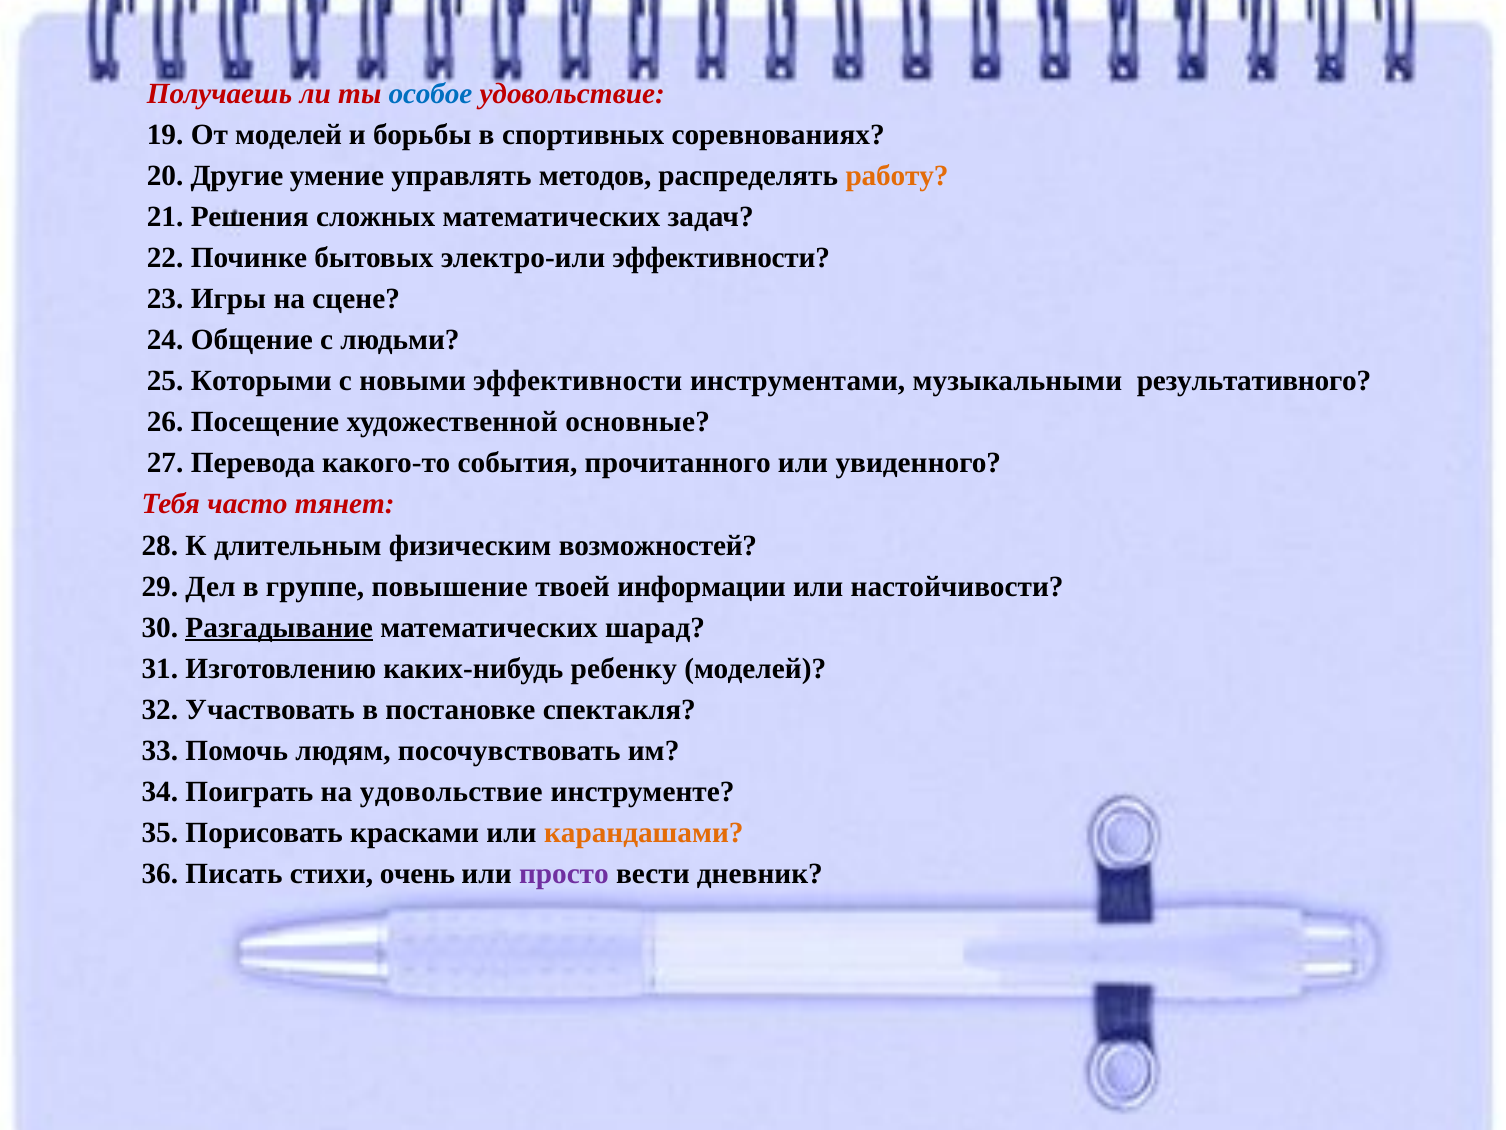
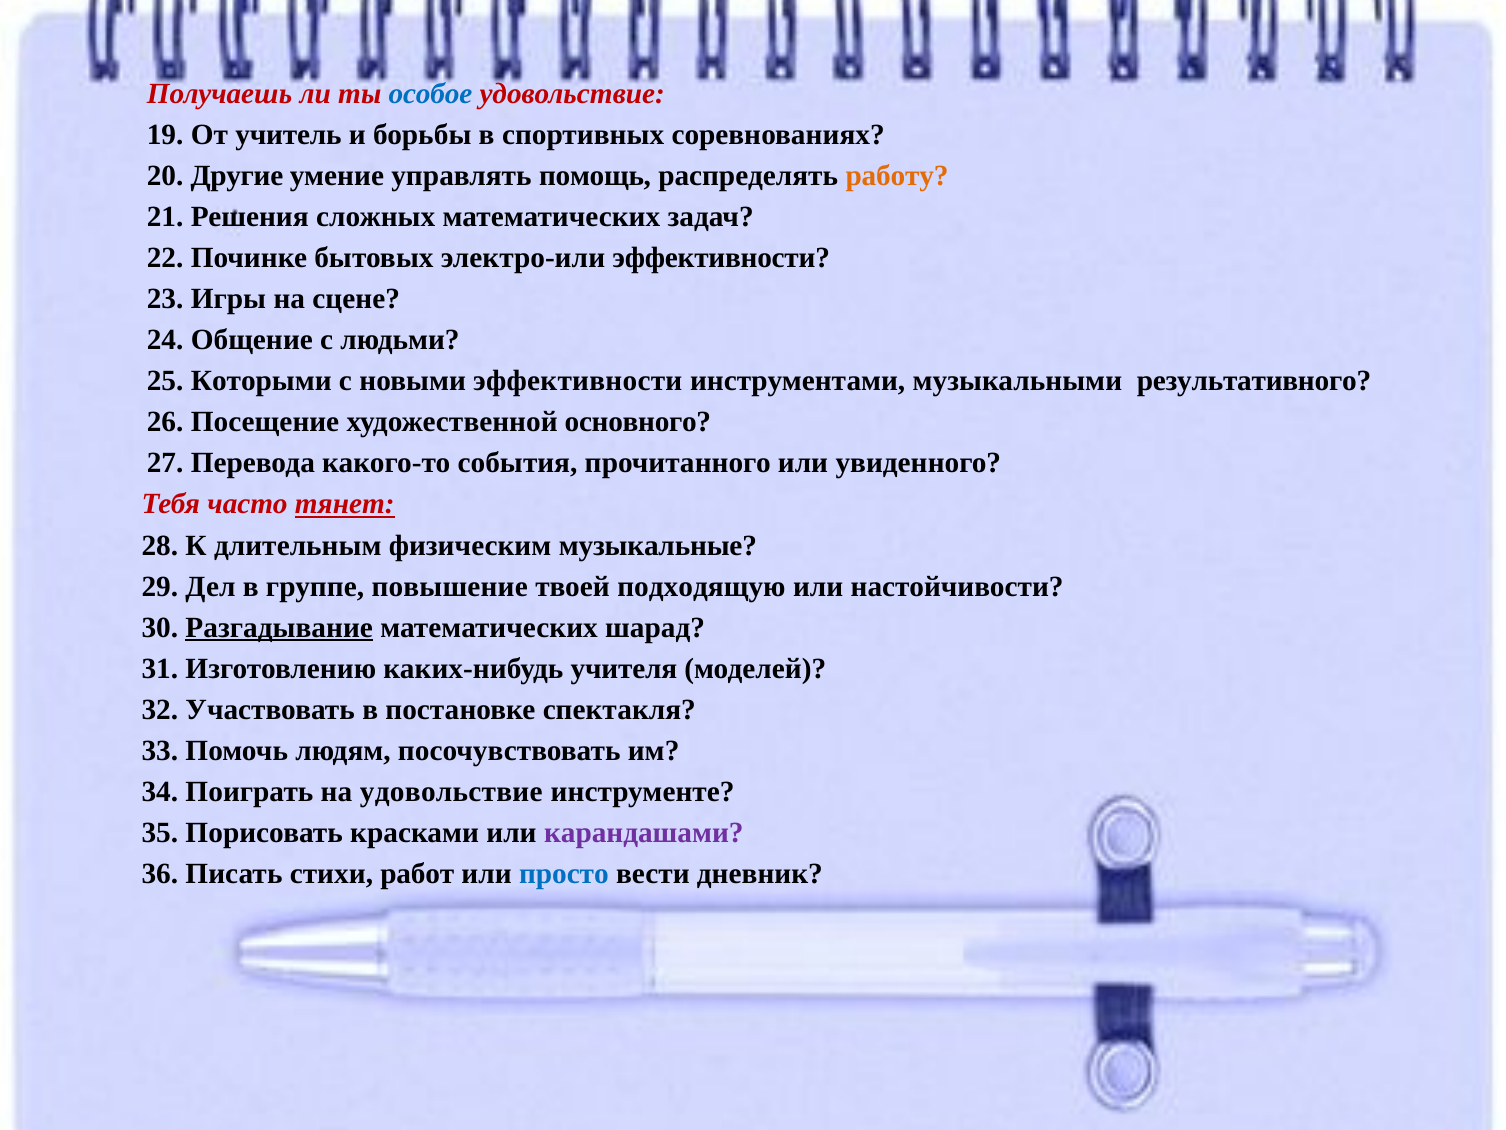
От моделей: моделей -> учитель (289, 135)
методов: методов -> помощь (595, 176)
основные: основные -> основного (638, 422)
тянет underline: none -> present (345, 504)
возможностей: возможностей -> музыкальные (658, 545)
информации: информации -> подходящую (701, 586)
ребенку: ребенку -> учителя (624, 668)
карандашами colour: orange -> purple (644, 832)
очень: очень -> работ (417, 873)
просто colour: purple -> blue (564, 873)
